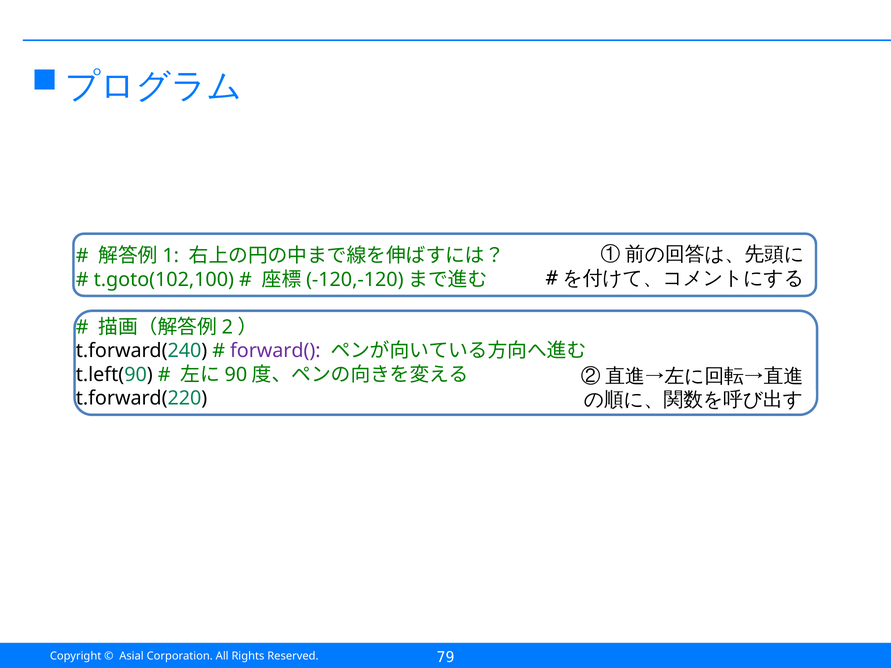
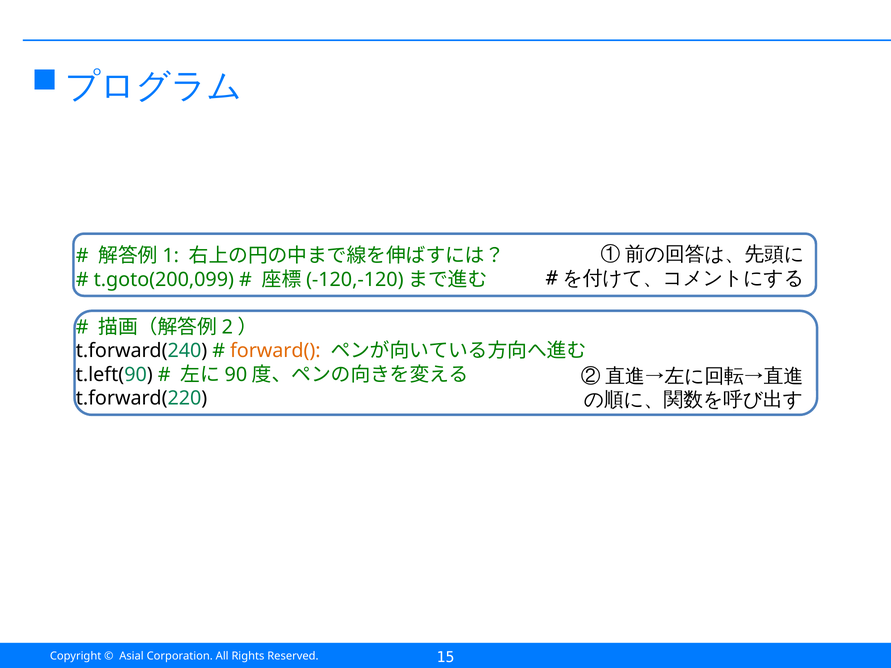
t.goto(102,100: t.goto(102,100 -> t.goto(200,099 (164, 280)
forward( colour: purple -> orange (275, 351)
79: 79 -> 15 (446, 658)
